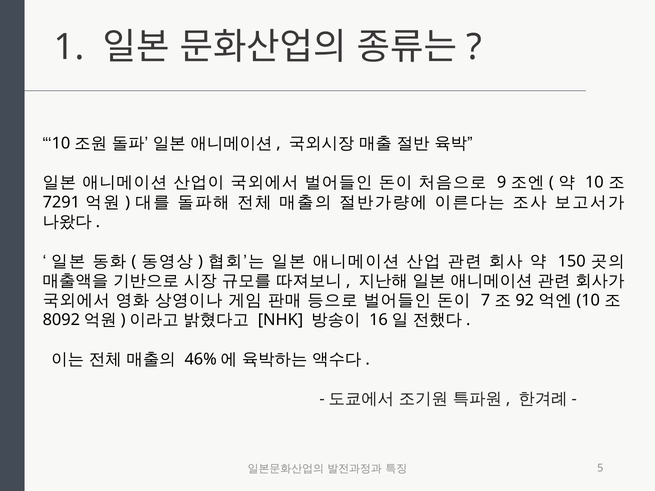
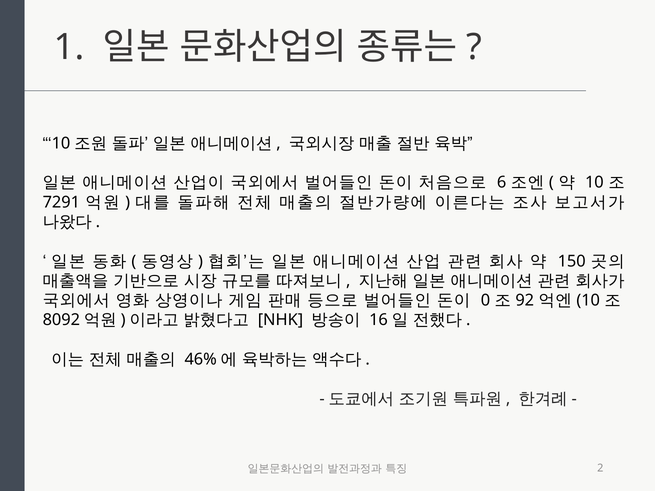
9: 9 -> 6 (502, 183)
7: 7 -> 0 (485, 301)
5: 5 -> 2 (600, 468)
